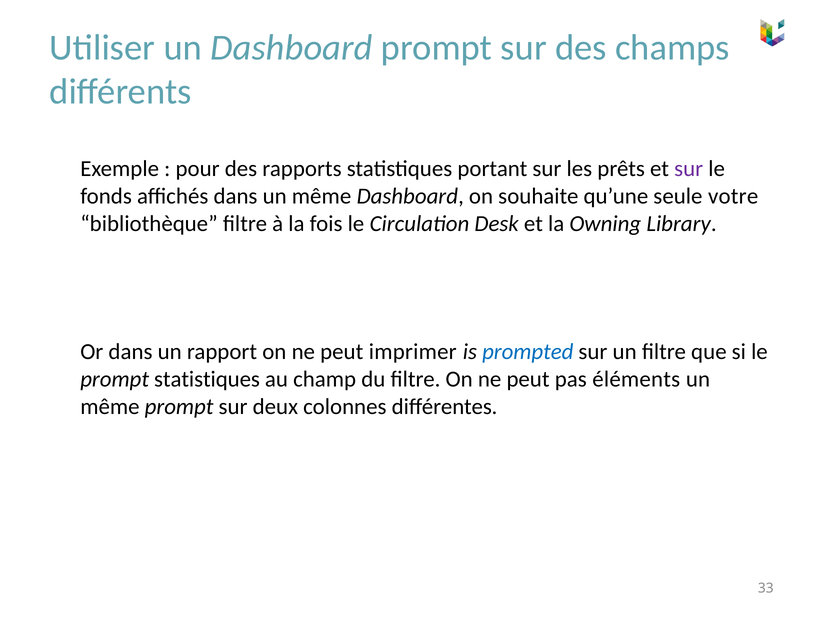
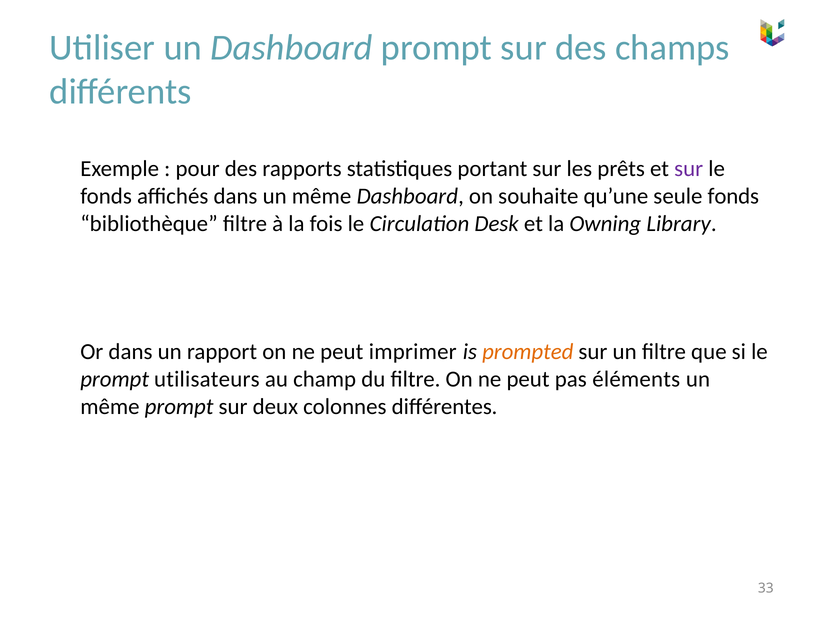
seule votre: votre -> fonds (733, 196)
prompted colour: blue -> orange (528, 352)
prompt statistiques: statistiques -> utilisateurs (207, 379)
